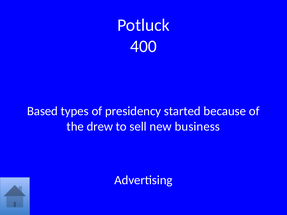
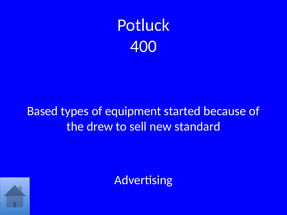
presidency: presidency -> equipment (133, 111)
business: business -> standard (197, 127)
